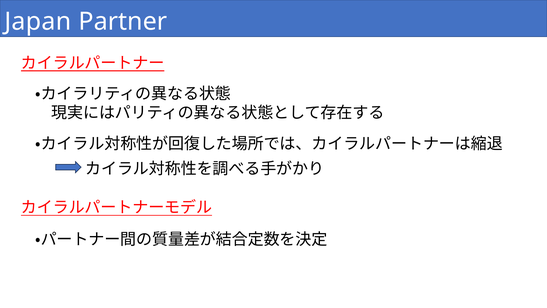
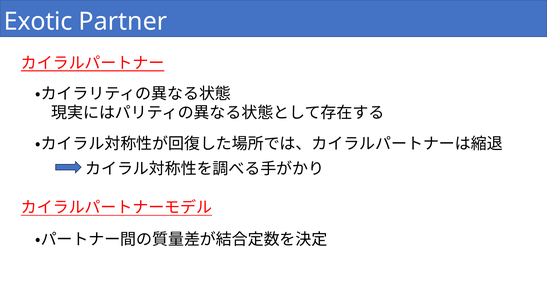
Japan: Japan -> Exotic (38, 21)
